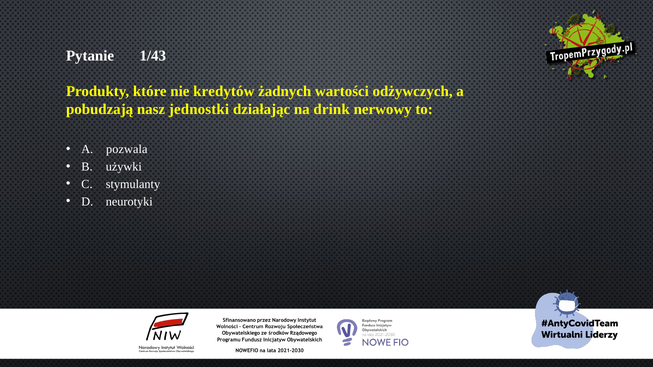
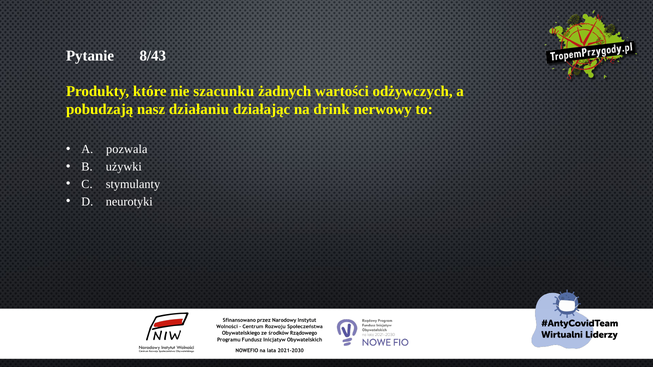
1/43: 1/43 -> 8/43 (153, 56)
kredytów: kredytów -> szacunku (224, 92)
jednostki: jednostki -> działaniu (199, 109)
